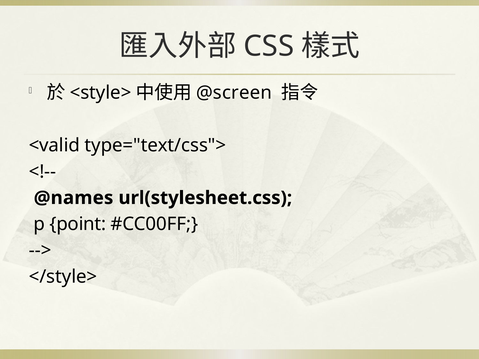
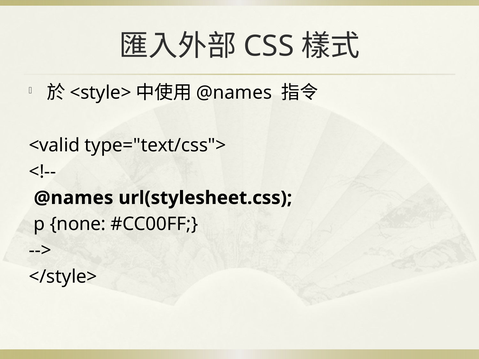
@screen: @screen -> @names (234, 93)
point: point -> none (78, 224)
